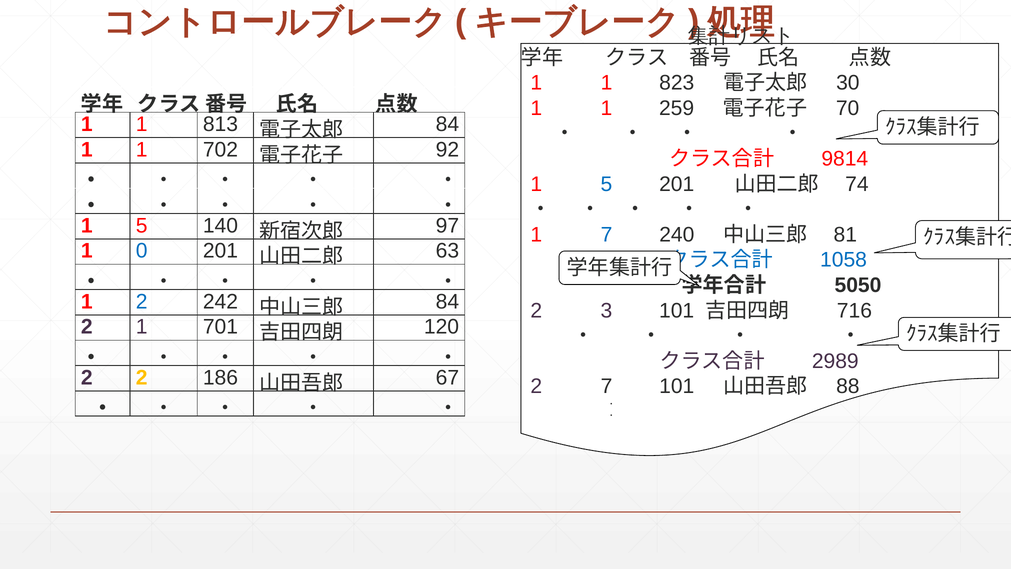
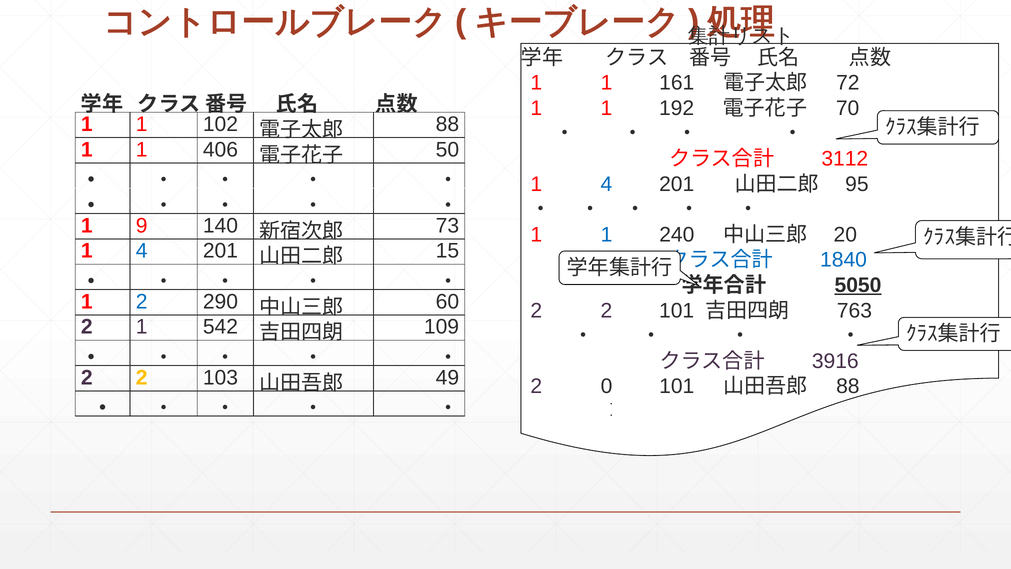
823: 823 -> 161 (677, 83)
30: 30 -> 72 (848, 83)
259: 259 -> 192 (677, 108)
813: 813 -> 102 (220, 124)
84: 84 -> 88 (447, 124)
702: 702 -> 406 (220, 150)
92: 92 -> 50 (447, 150)
9814: 9814 -> 3112 (845, 159)
5: 5 -> 4 (606, 184)
74: 74 -> 95 (857, 184)
5: 5 -> 9 (142, 226)
97: 97 -> 73 (447, 226)
7: 7 -> 1 (607, 235)
81: 81 -> 20 (845, 235)
0: 0 -> 4 (142, 251)
63: 63 -> 15 (447, 251)
1058: 1058 -> 1840 (844, 260)
5050 underline: none -> present (858, 285)
242: 242 -> 290 (220, 302)
84: 84 -> 60 (447, 302)
3: 3 -> 2 (606, 310)
716: 716 -> 763 (854, 310)
701: 701 -> 542 (220, 327)
120: 120 -> 109 (442, 327)
2989: 2989 -> 3916 (835, 361)
186: 186 -> 103 (220, 377)
67: 67 -> 49 (447, 377)
2 7: 7 -> 0 (607, 386)
